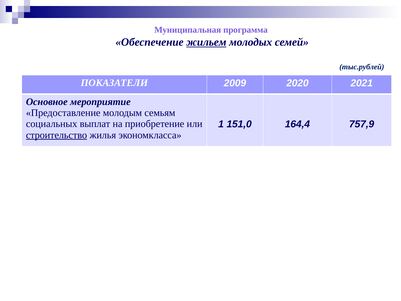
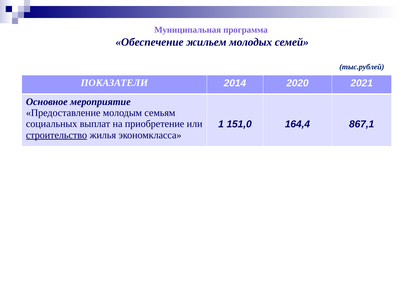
жильем underline: present -> none (206, 42)
2009: 2009 -> 2014 (235, 83)
757,9: 757,9 -> 867,1 (362, 124)
